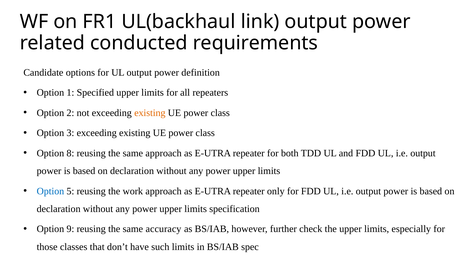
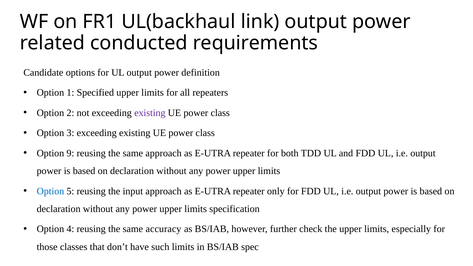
existing colour: orange -> purple (150, 113)
8: 8 -> 9 (70, 153)
work: work -> input (133, 191)
9: 9 -> 4 (70, 229)
